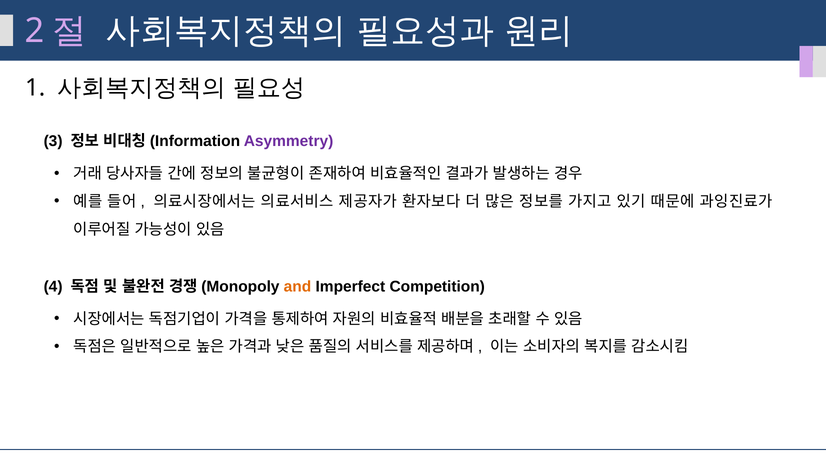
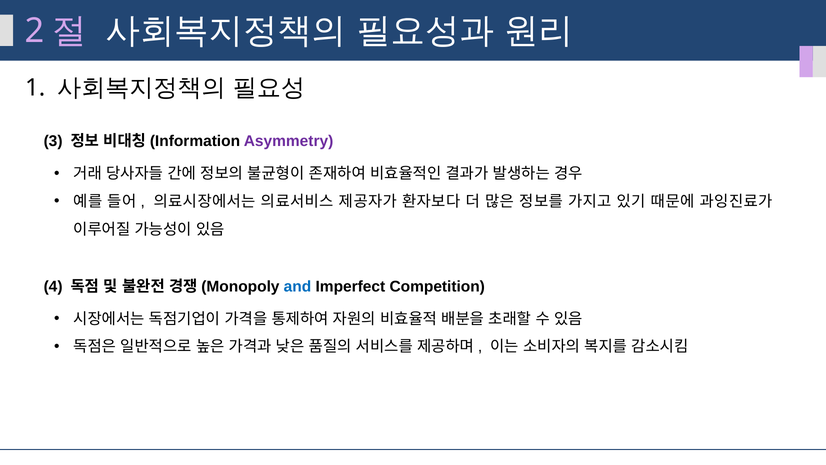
and colour: orange -> blue (297, 286)
